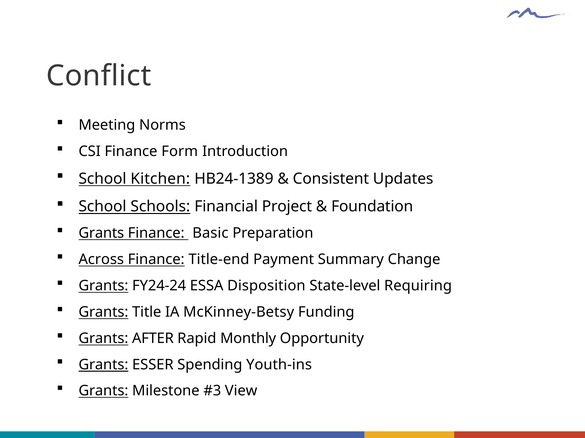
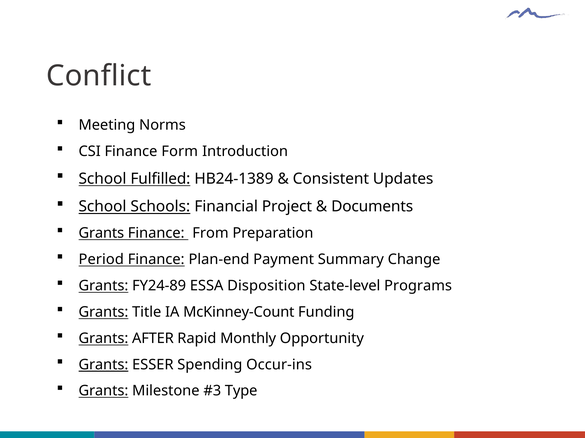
Kitchen: Kitchen -> Fulfilled (160, 179)
Foundation: Foundation -> Documents (372, 207)
Basic: Basic -> From (210, 234)
Across: Across -> Period (101, 260)
Title-end: Title-end -> Plan-end (219, 260)
FY24-24: FY24-24 -> FY24-89 (159, 286)
Requiring: Requiring -> Programs (418, 286)
McKinney-Betsy: McKinney-Betsy -> McKinney-Count (239, 313)
Youth-ins: Youth-ins -> Occur-ins (279, 365)
View: View -> Type (241, 391)
